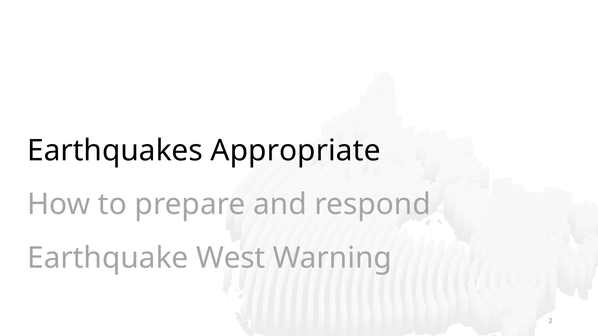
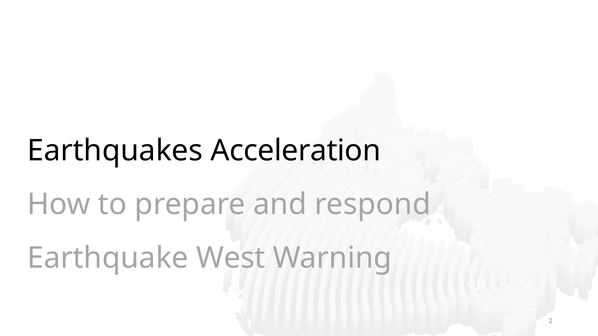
Appropriate: Appropriate -> Acceleration (296, 151)
